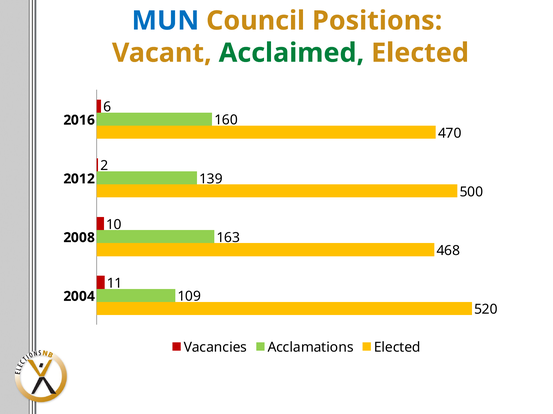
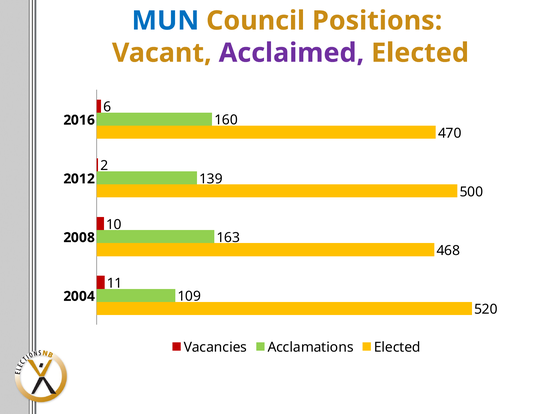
Acclaimed colour: green -> purple (291, 53)
